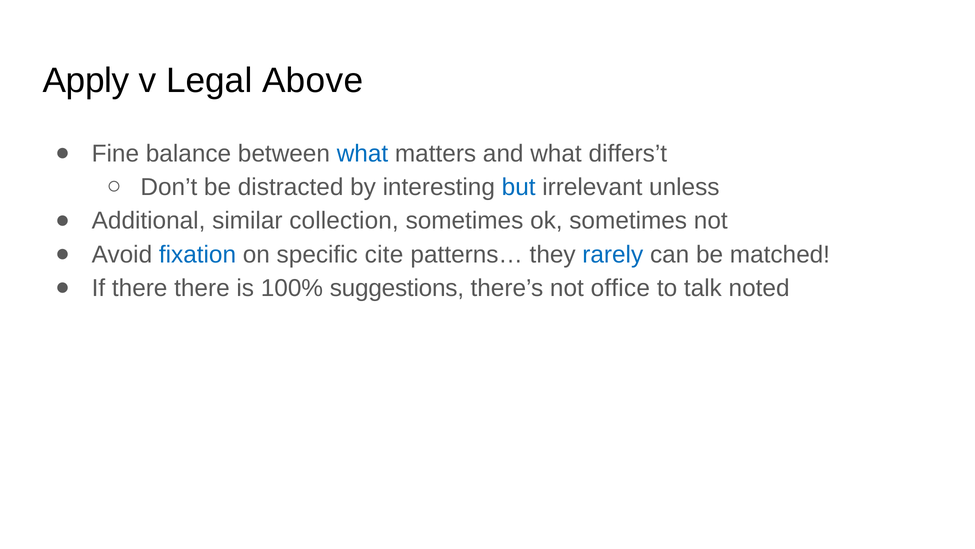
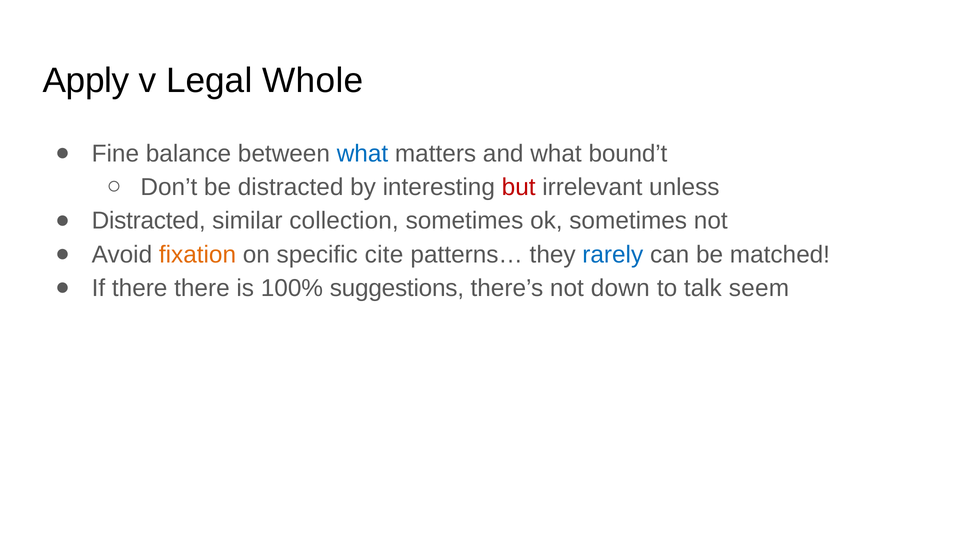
Above: Above -> Whole (313, 81)
differs’t: differs’t -> bound’t (628, 153)
but colour: blue -> red (519, 187)
Additional: Additional -> Distracted (149, 221)
fixation colour: blue -> orange (198, 254)
office: office -> down (620, 288)
noted: noted -> seem (759, 288)
